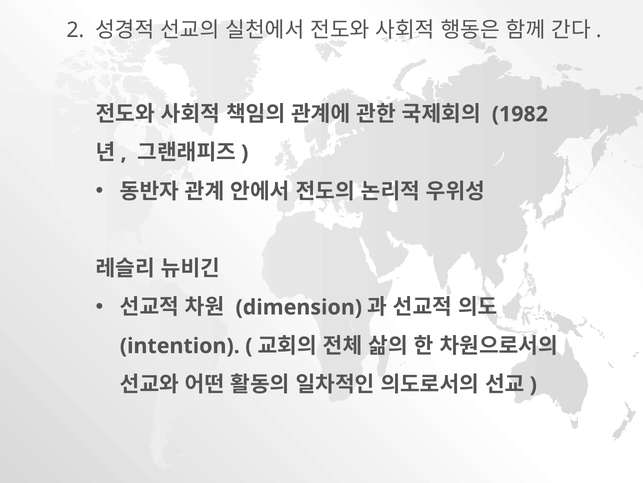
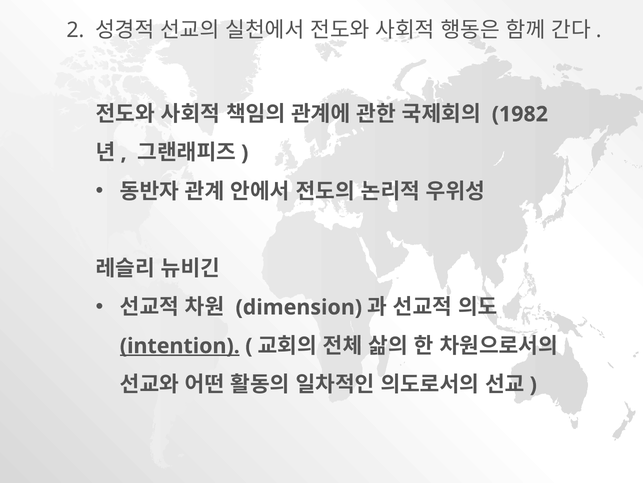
intention underline: none -> present (180, 346)
